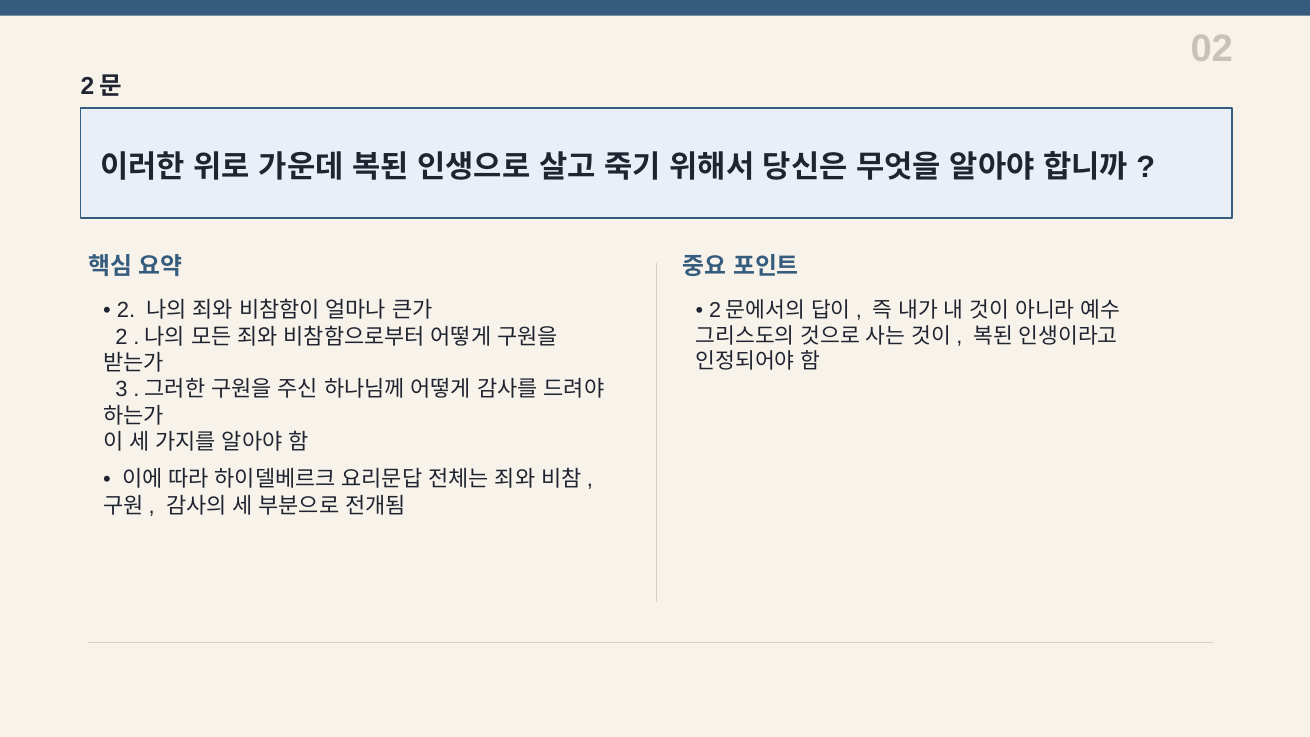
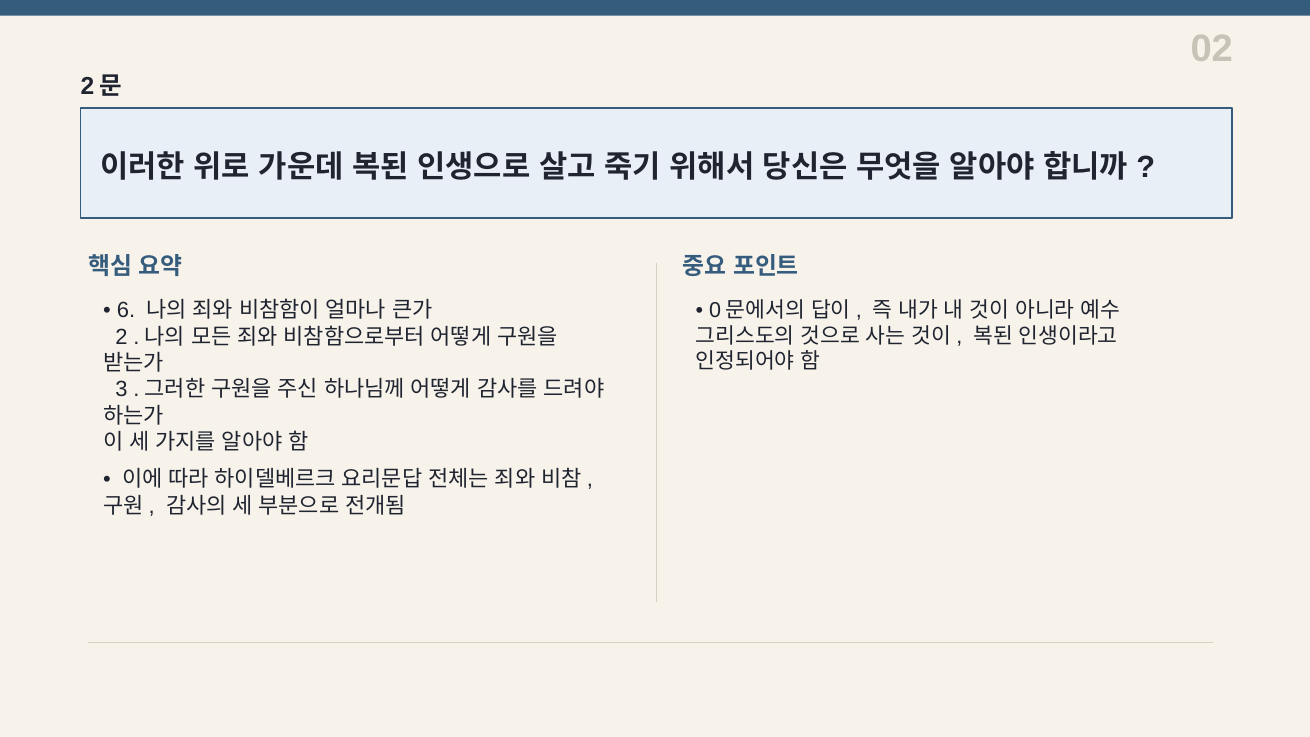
2: 2 -> 0 (715, 310)
2: 2 -> 6 (126, 310)
